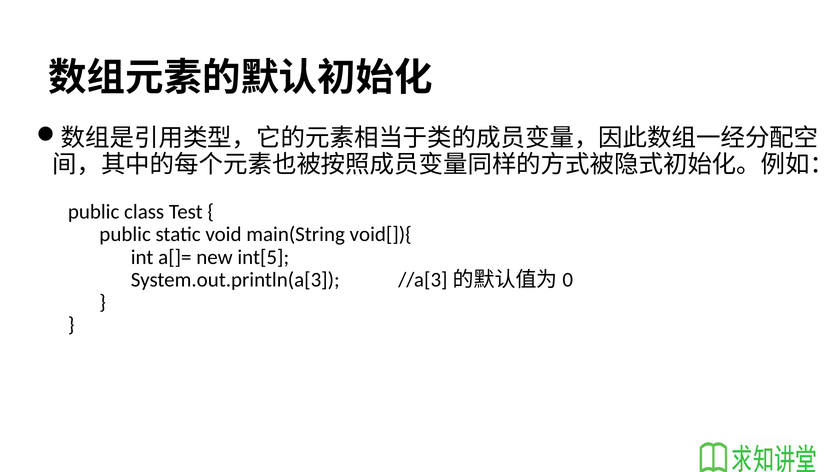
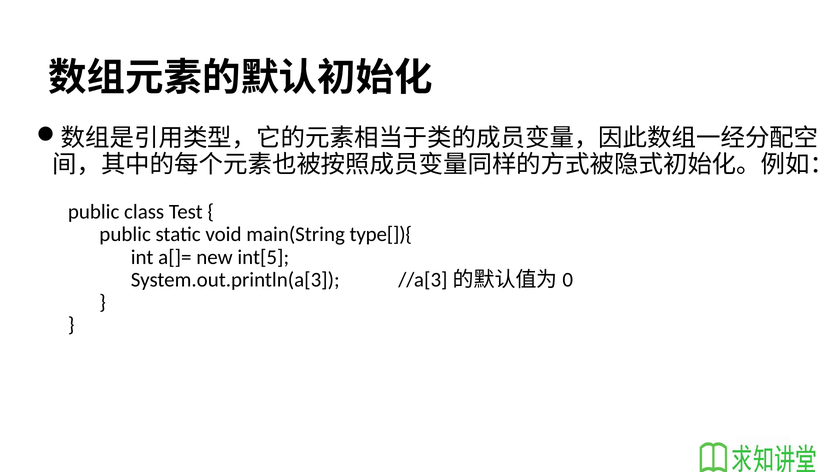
void[]){: void[]){ -> type[]){ (381, 234)
